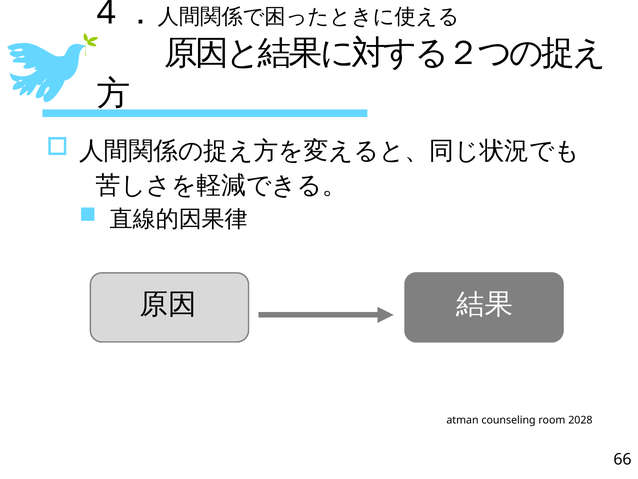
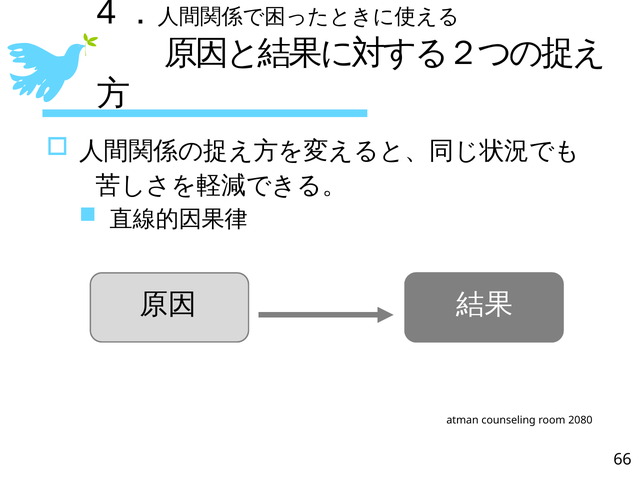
2028: 2028 -> 2080 (580, 420)
